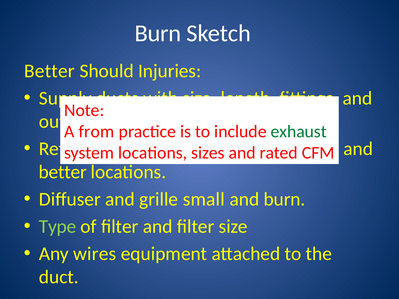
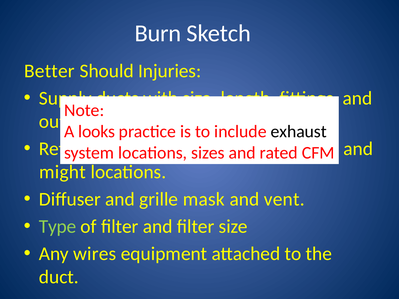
from: from -> looks (97, 132)
exhaust colour: green -> black (299, 132)
better: better -> might (62, 172)
small: small -> mask (204, 199)
and burn: burn -> vent (284, 199)
